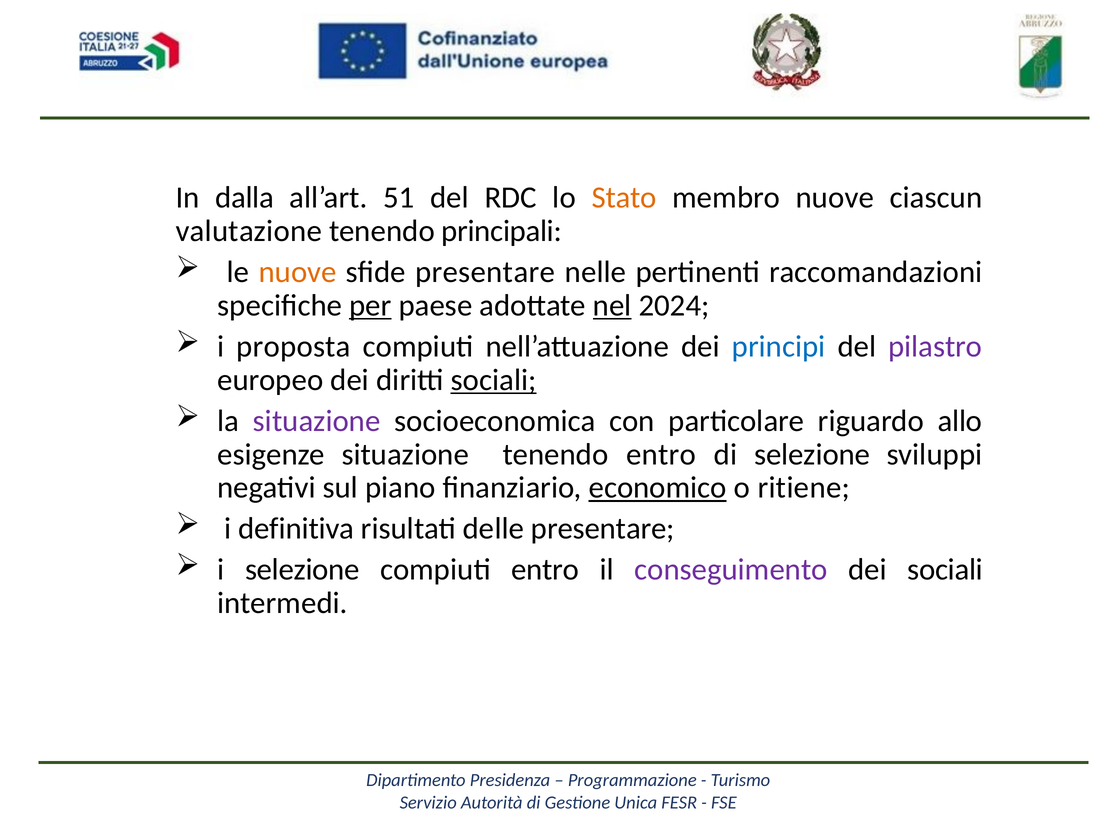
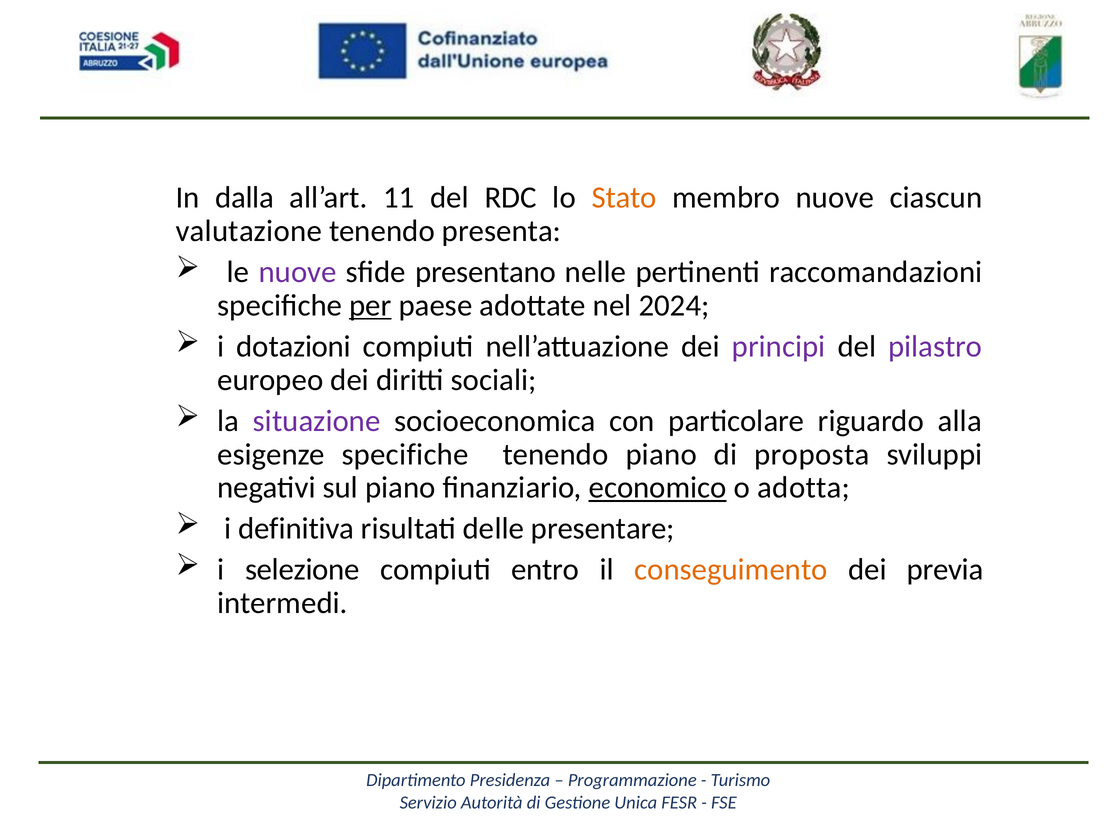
51: 51 -> 11 (399, 198)
principali: principali -> presenta (501, 231)
nuove colour: orange -> purple (298, 272)
sfide presentare: presentare -> presentano (485, 272)
nel underline: present -> none (612, 306)
proposta: proposta -> dotazioni (294, 347)
principi colour: blue -> purple (779, 347)
sociali underline: present -> none (494, 380)
allo: allo -> alla (960, 421)
esigenze situazione: situazione -> specifiche (405, 454)
tenendo entro: entro -> piano (661, 454)
di selezione: selezione -> proposta (812, 454)
ritiene: ritiene -> adotta (804, 488)
conseguimento colour: purple -> orange (731, 570)
dei sociali: sociali -> previa (945, 570)
